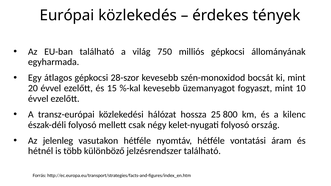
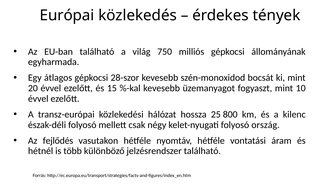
jelenleg: jelenleg -> fejlődés (58, 141)
